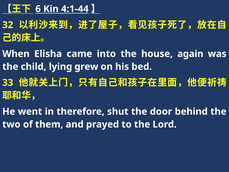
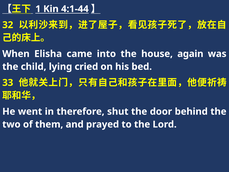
6: 6 -> 1 (38, 9)
grew: grew -> cried (86, 67)
